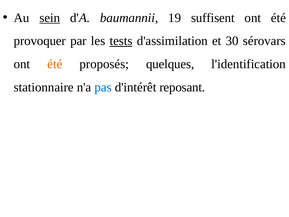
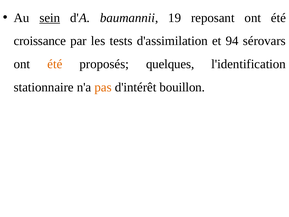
suffisent: suffisent -> reposant (213, 18)
provoquer: provoquer -> croissance (40, 41)
tests underline: present -> none (121, 41)
30: 30 -> 94 (232, 41)
pas colour: blue -> orange (103, 87)
reposant: reposant -> bouillon (182, 87)
